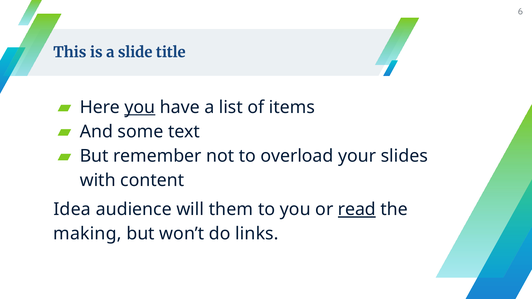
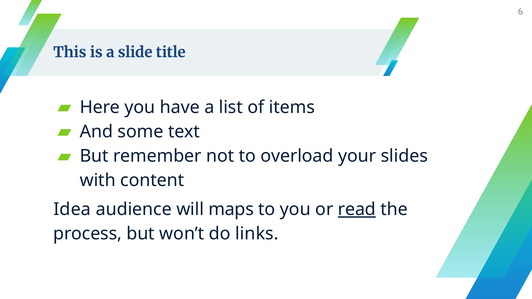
you underline: present -> none (140, 107)
them: them -> maps (231, 210)
making: making -> process (88, 234)
